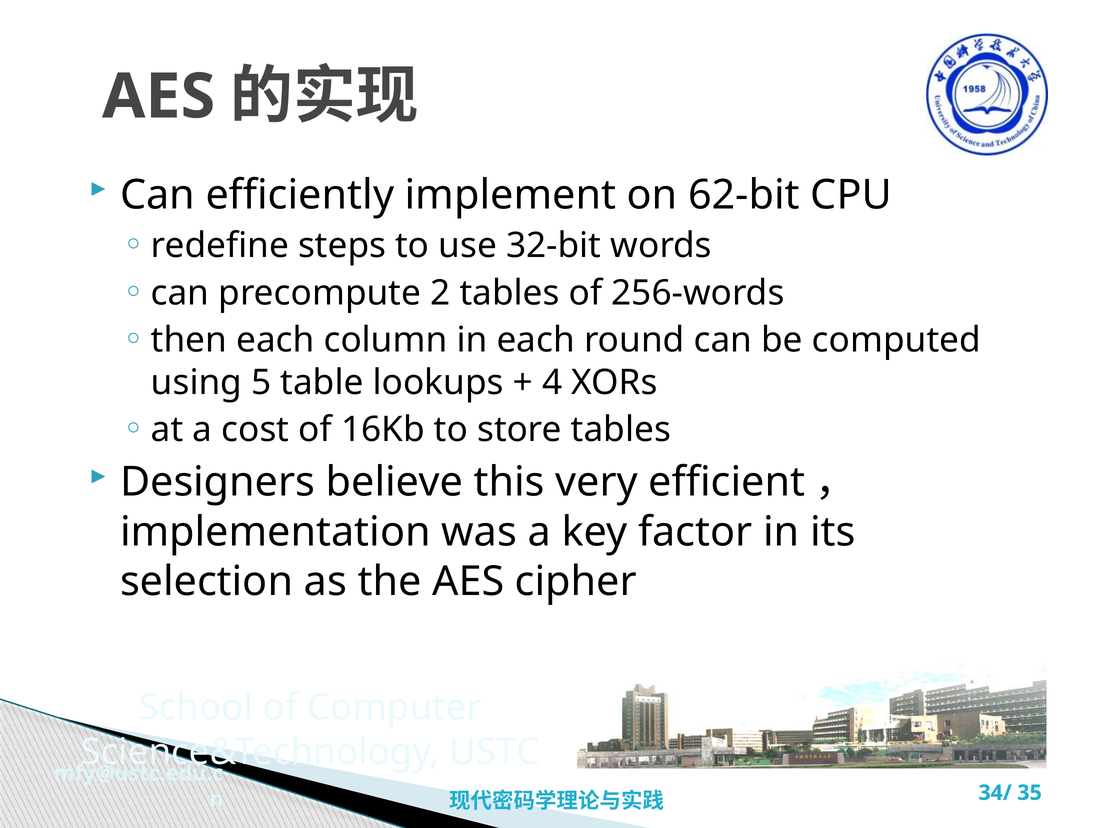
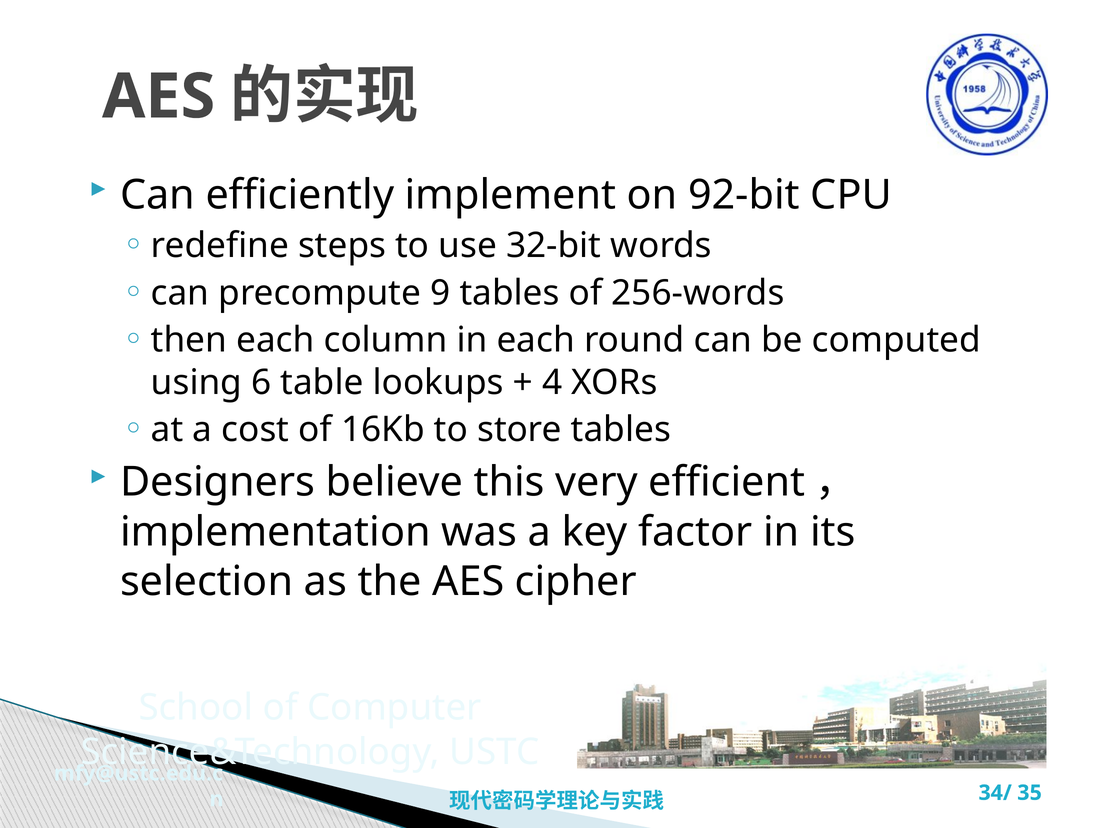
62-bit: 62-bit -> 92-bit (744, 195)
2: 2 -> 9 (440, 293)
5: 5 -> 6 (261, 382)
